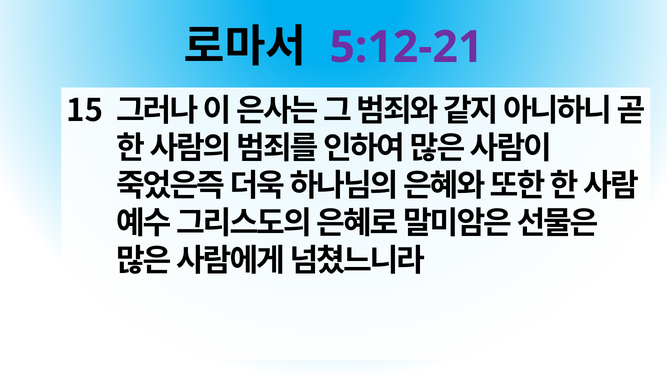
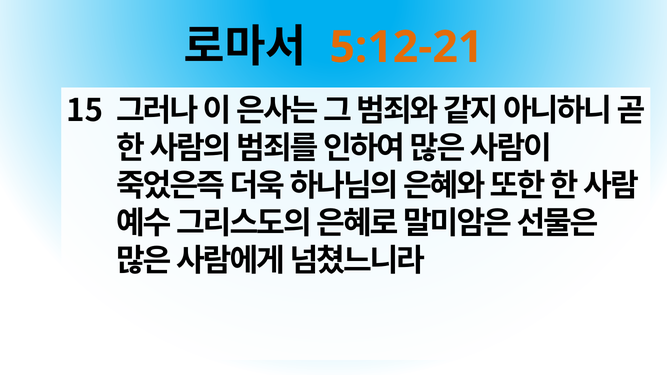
5:12-21 colour: purple -> orange (406, 47)
